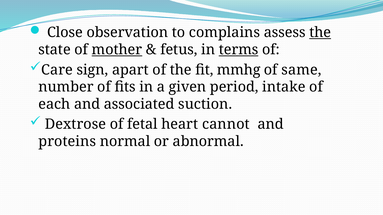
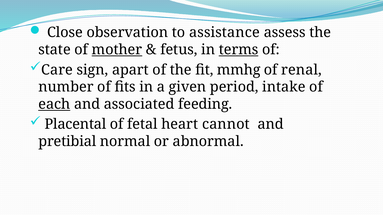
complains: complains -> assistance (224, 33)
the underline: present -> none (320, 33)
same: same -> renal (301, 70)
each underline: none -> present (54, 104)
suction: suction -> feeding (205, 104)
Dextrose: Dextrose -> Placental (76, 124)
proteins: proteins -> pretibial (67, 142)
